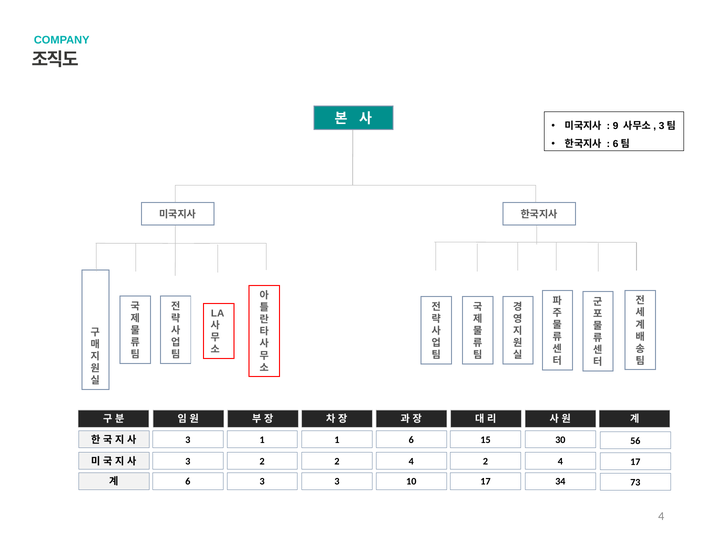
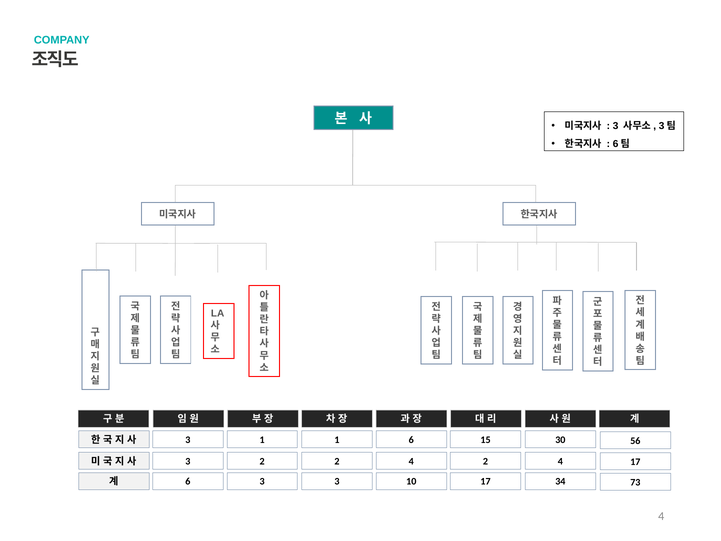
9: 9 -> 3 (616, 126)
